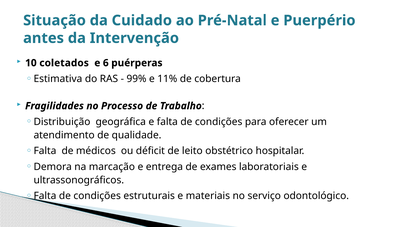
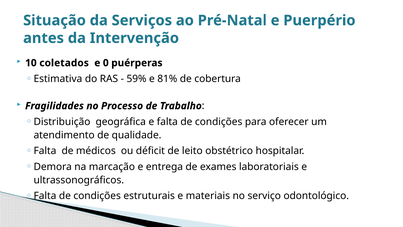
Cuidado: Cuidado -> Serviços (142, 20)
6: 6 -> 0 (106, 63)
99%: 99% -> 59% (137, 79)
11%: 11% -> 81% (167, 79)
